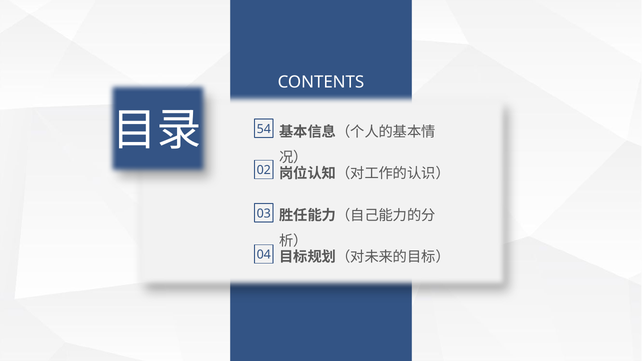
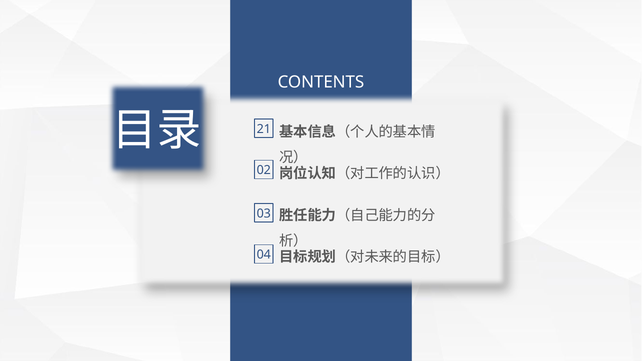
54: 54 -> 21 (264, 129)
